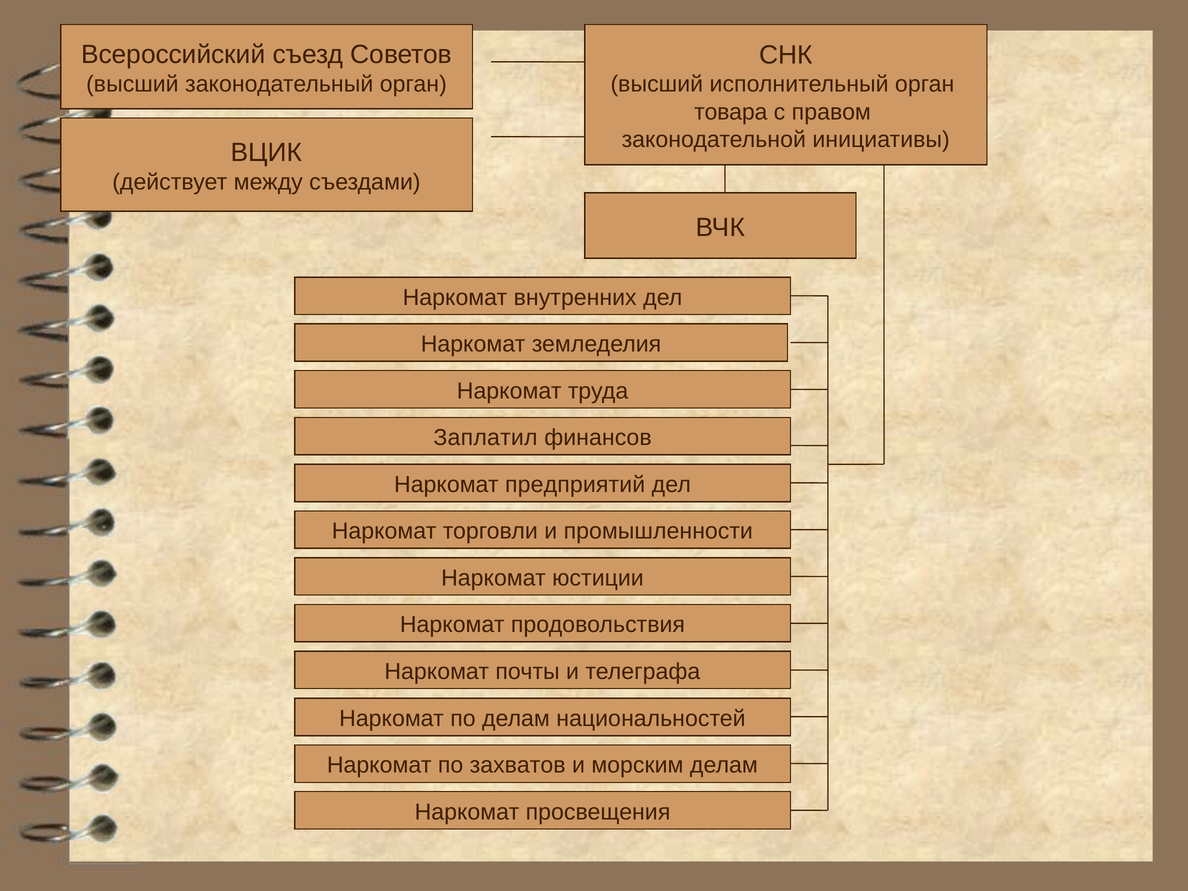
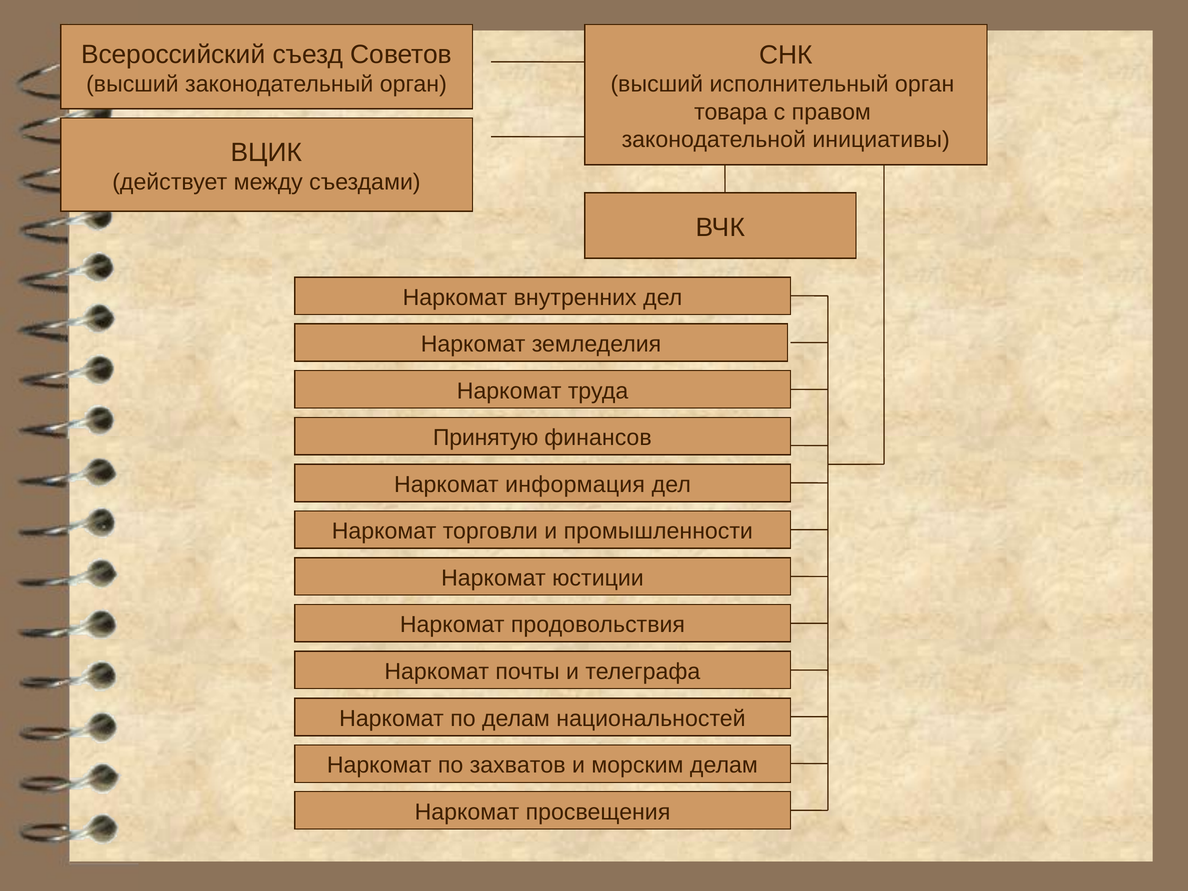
Заплатил: Заплатил -> Принятую (486, 438)
предприятий: предприятий -> информация (575, 485)
